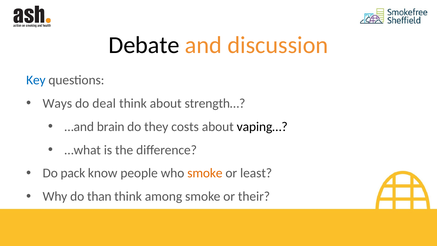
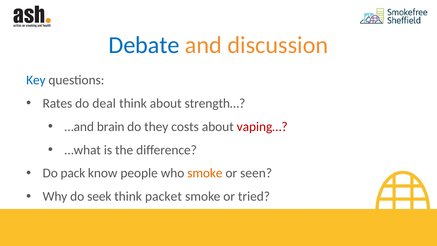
Debate colour: black -> blue (144, 45)
Ways: Ways -> Rates (57, 103)
vaping… colour: black -> red (262, 127)
least: least -> seen (256, 173)
than: than -> seek (99, 196)
among: among -> packet (163, 196)
their: their -> tried (254, 196)
